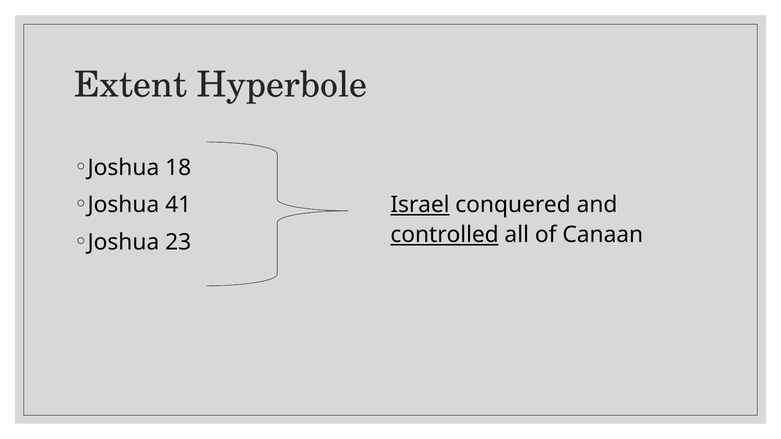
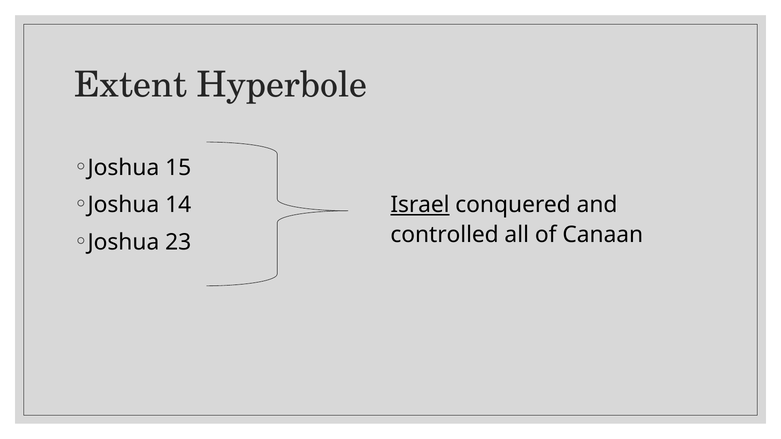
18: 18 -> 15 (178, 168)
41: 41 -> 14 (178, 205)
controlled underline: present -> none (445, 235)
